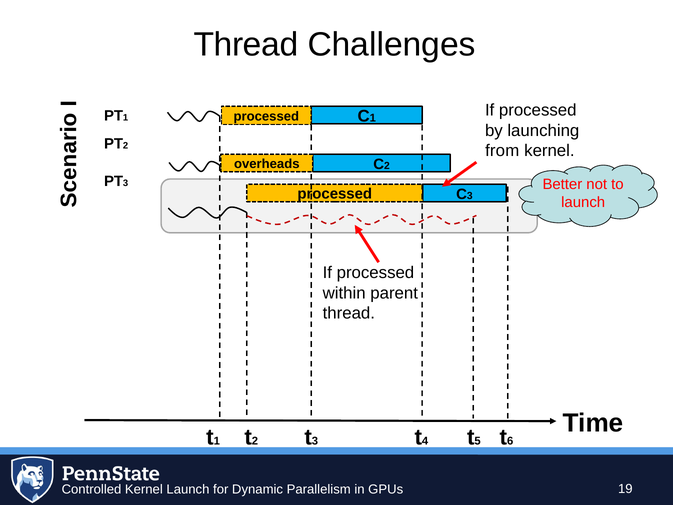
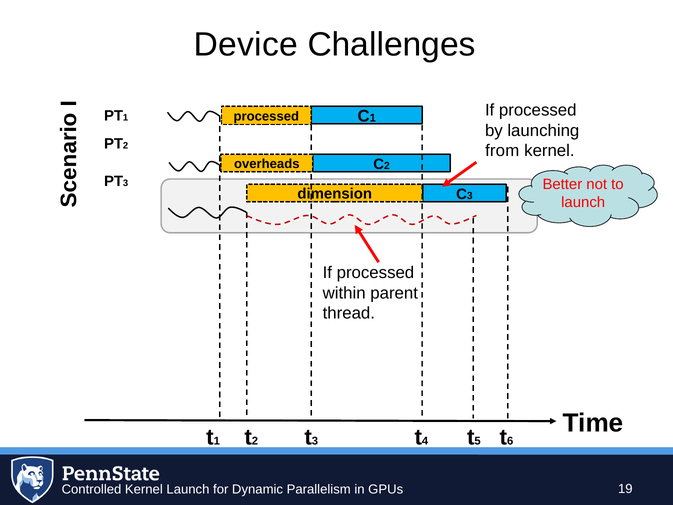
Thread: Thread -> Device (246, 44)
processed: processed -> dimension (335, 194)
